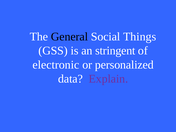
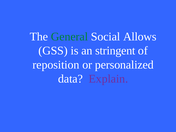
General colour: black -> green (69, 37)
Things: Things -> Allows (140, 37)
electronic: electronic -> reposition (56, 65)
